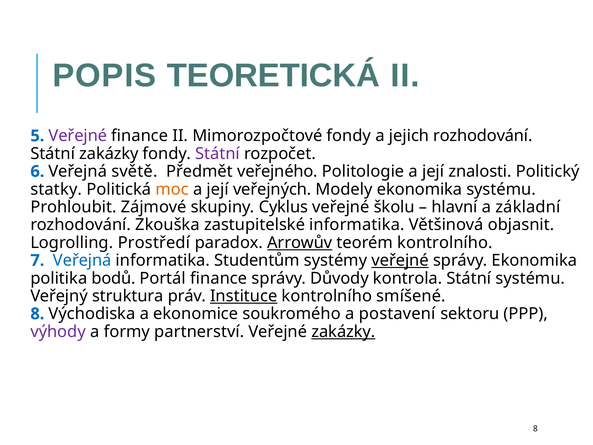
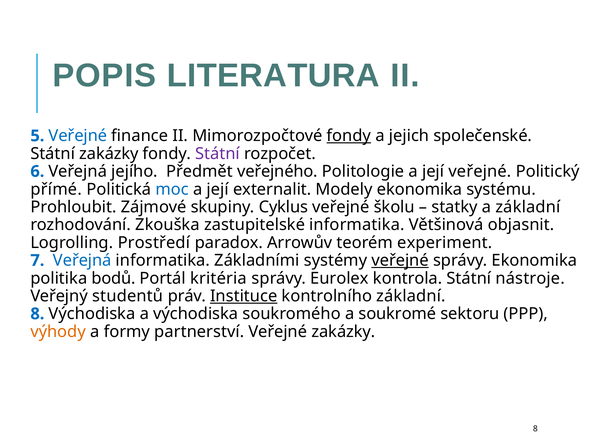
TEORETICKÁ: TEORETICKÁ -> LITERATURA (273, 76)
Veřejné colour: purple -> blue (78, 136)
fondy underline: none -> present (349, 136)
jejich rozhodování: rozhodování -> společenské (483, 136)
světě: světě -> jejího (135, 171)
její znalosti: znalosti -> veřejné (480, 171)
statky: statky -> přímé (56, 189)
moc colour: orange -> blue (172, 189)
veřejných: veřejných -> externalit (272, 189)
hlavní: hlavní -> statky (455, 207)
Arrowův underline: present -> none (300, 242)
teorém kontrolního: kontrolního -> experiment (445, 242)
Studentům: Studentům -> Základními (257, 260)
Portál finance: finance -> kritéria (219, 278)
Důvody: Důvody -> Eurolex (339, 278)
Státní systému: systému -> nástroje (530, 278)
struktura: struktura -> studentů (128, 296)
kontrolního smíšené: smíšené -> základní (411, 296)
a ekonomice: ekonomice -> východiska (196, 314)
postavení: postavení -> soukromé (397, 314)
výhody colour: purple -> orange (58, 331)
zakázky underline: present -> none (343, 331)
